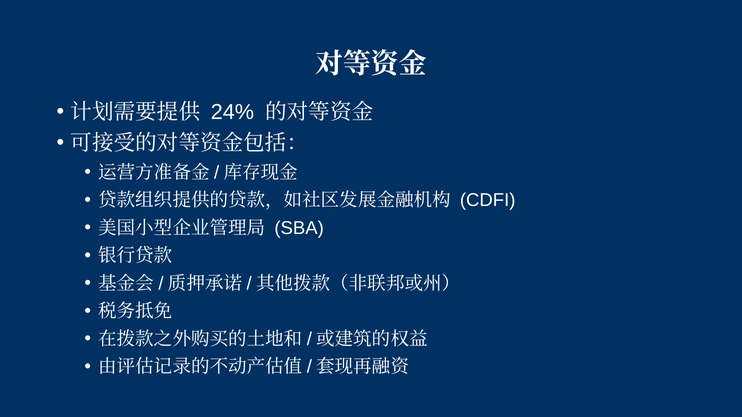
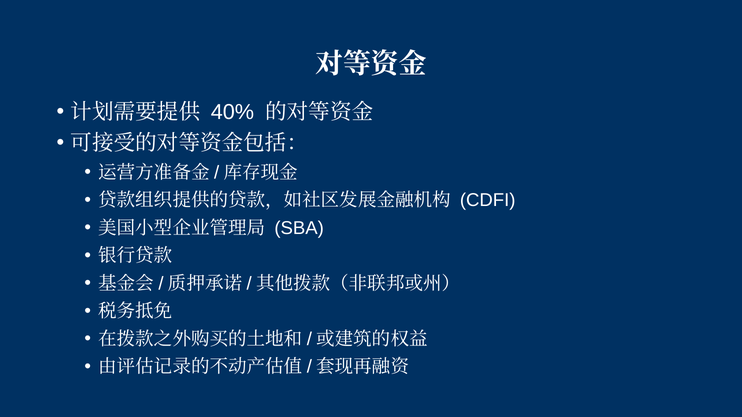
24%: 24% -> 40% (232, 112)
